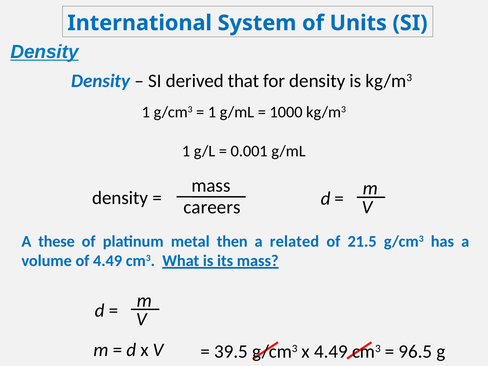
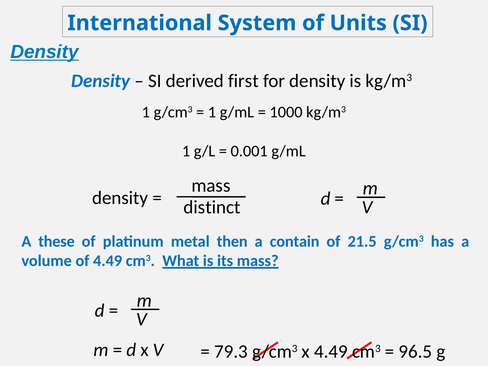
that: that -> first (243, 81)
careers: careers -> distinct (212, 207)
related: related -> contain (295, 241)
39.5: 39.5 -> 79.3 (231, 352)
